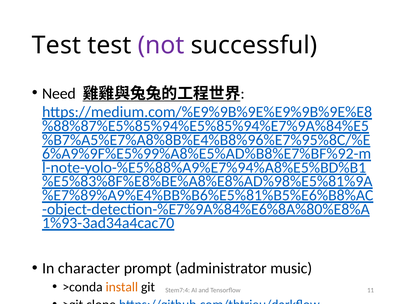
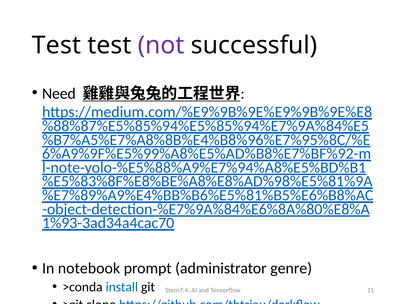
character: character -> notebook (89, 269)
music: music -> genre (291, 269)
install colour: orange -> blue (122, 287)
